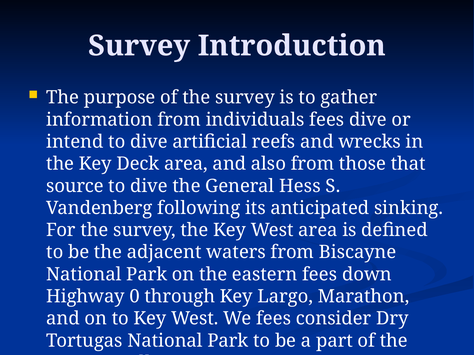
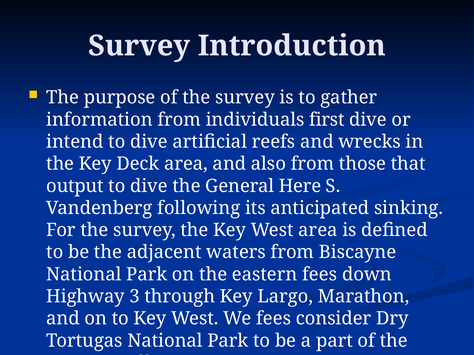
individuals fees: fees -> first (327, 120)
source: source -> output (75, 186)
Hess: Hess -> Here (300, 186)
0: 0 -> 3 (134, 297)
